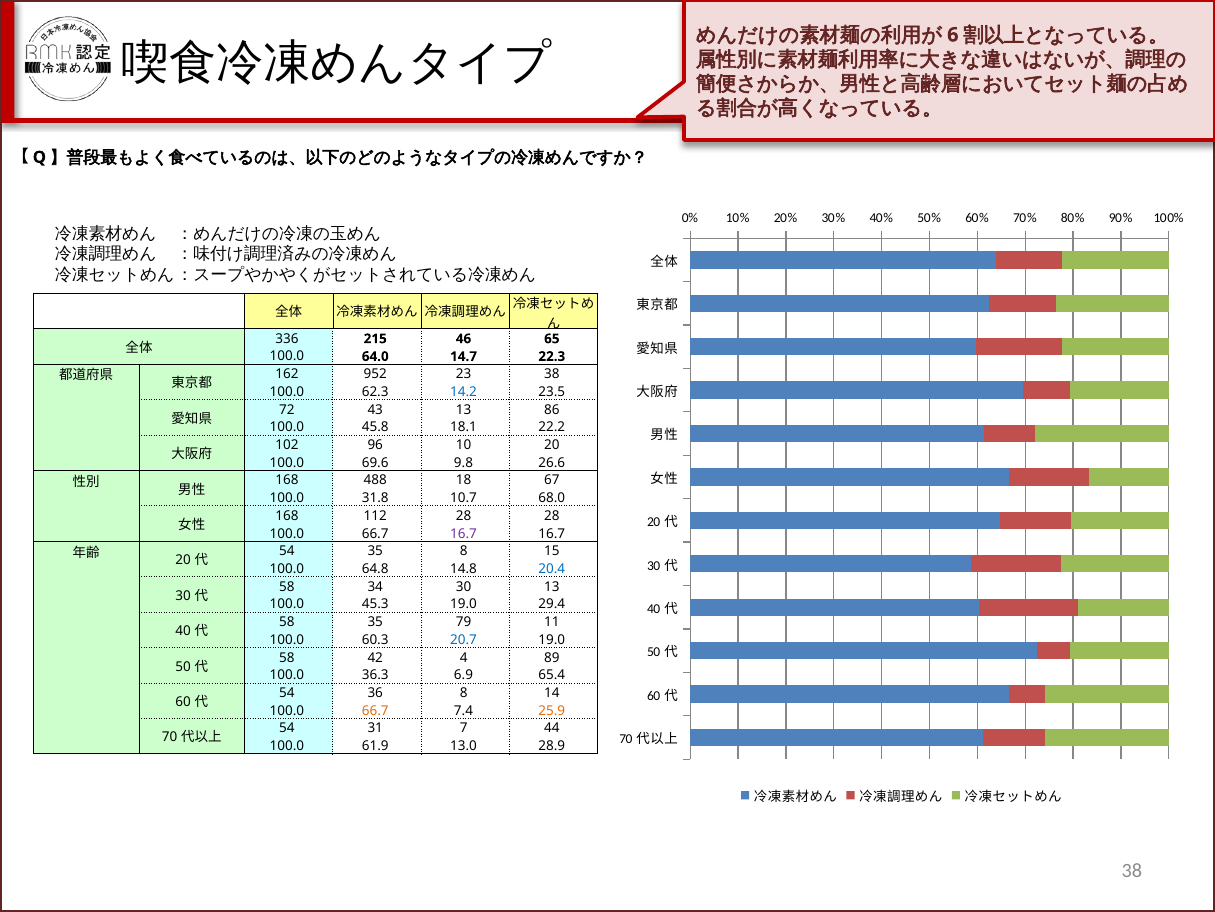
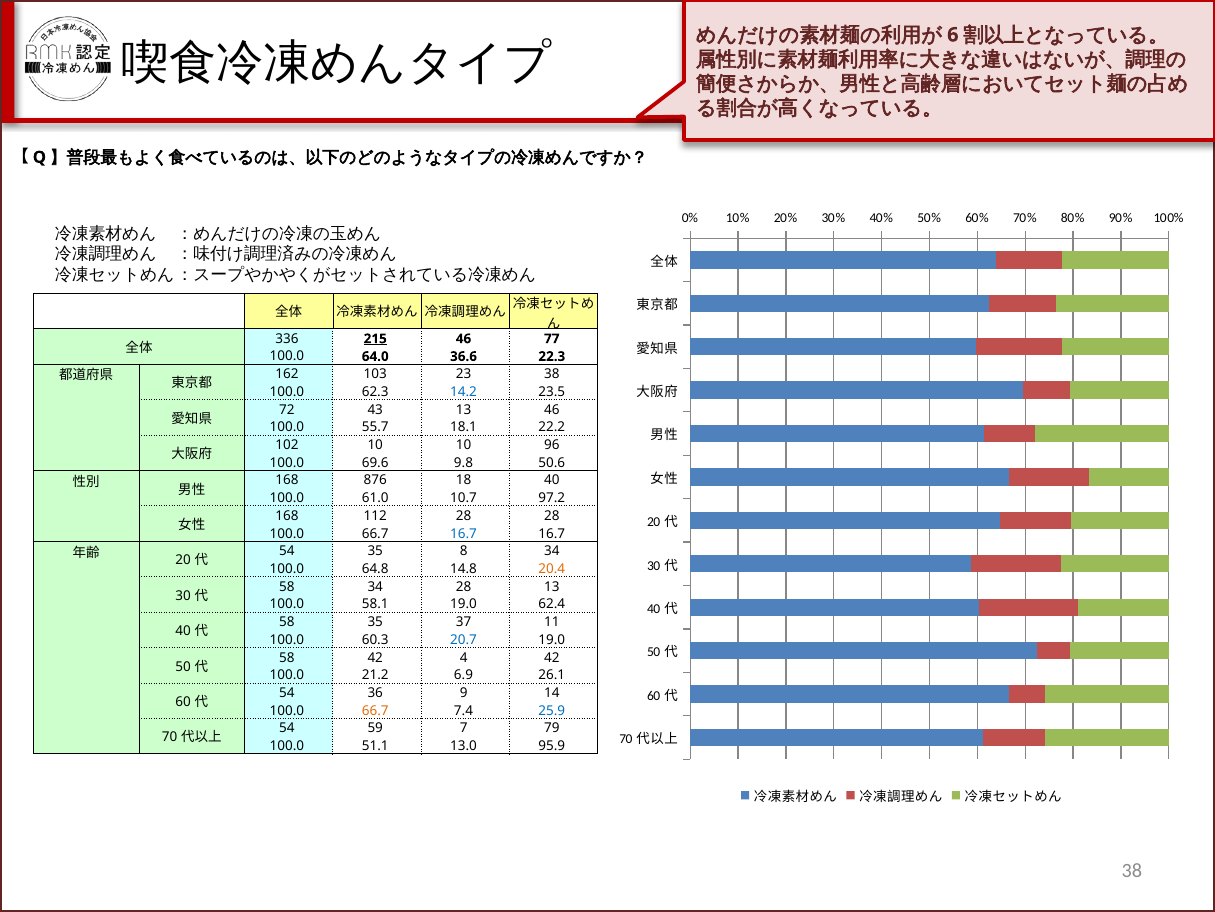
215 underline: none -> present (375, 338)
65: 65 -> 77 (552, 338)
14.7: 14.7 -> 36.6 (464, 356)
952: 952 -> 103 (375, 374)
13 86: 86 -> 46 (552, 409)
45.8: 45.8 -> 55.7 (375, 427)
96: 96 -> 10 (375, 445)
10 20: 20 -> 96 (552, 445)
26.6: 26.6 -> 50.6 (552, 462)
488: 488 -> 876 (375, 480)
18 67: 67 -> 40 (552, 480)
31.8: 31.8 -> 61.0 (375, 498)
68.0: 68.0 -> 97.2 (552, 498)
16.7 colour: purple -> blue (464, 533)
8 15: 15 -> 34 (552, 551)
20.4 colour: blue -> orange (552, 569)
34 30: 30 -> 28 (464, 586)
45.3: 45.3 -> 58.1 (375, 604)
29.4: 29.4 -> 62.4 (552, 604)
79: 79 -> 37 (464, 622)
4 89: 89 -> 42 (552, 657)
36.3: 36.3 -> 21.2 (375, 675)
65.4: 65.4 -> 26.1 (552, 675)
36 8: 8 -> 9 (464, 692)
25.9 colour: orange -> blue (552, 710)
31: 31 -> 59 (375, 728)
44: 44 -> 79 (552, 728)
61.9: 61.9 -> 51.1 (375, 746)
28.9: 28.9 -> 95.9 (552, 746)
